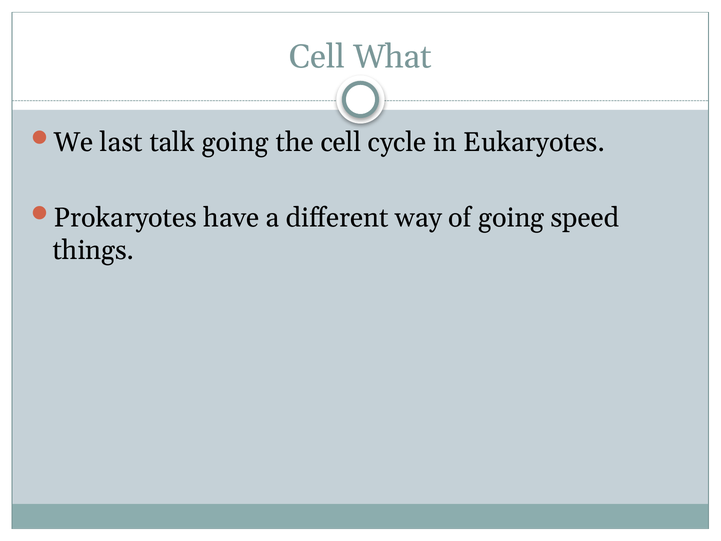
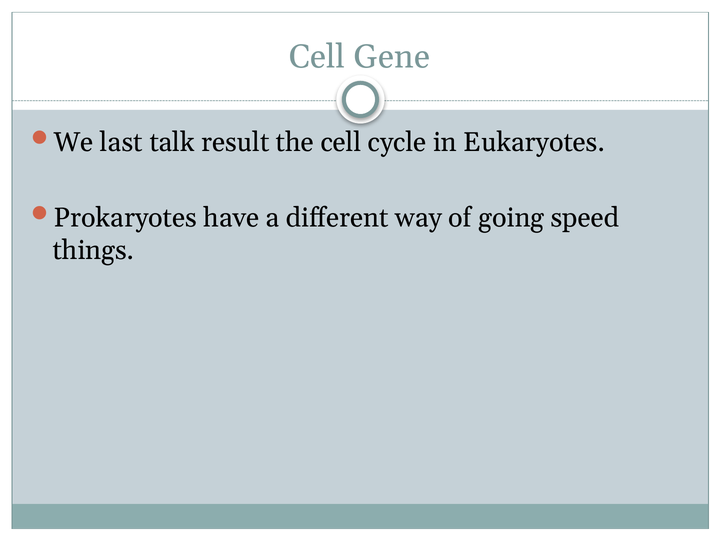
What: What -> Gene (392, 57)
talk going: going -> result (235, 142)
